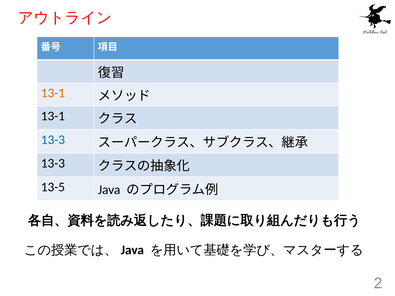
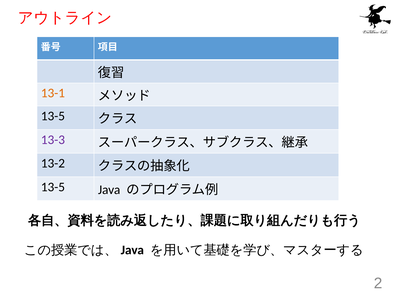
13-1: 13-1 -> 13-5 (53, 116)
13-3 colour: blue -> purple (53, 140)
13-3: 13-3 -> 13-2 (53, 163)
